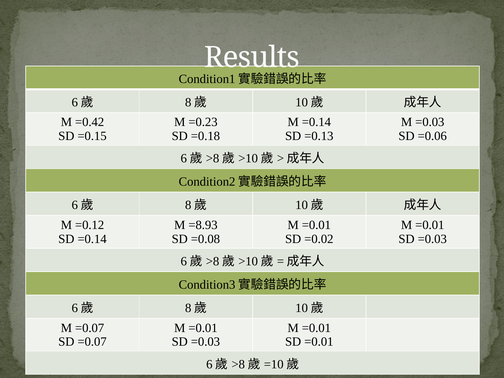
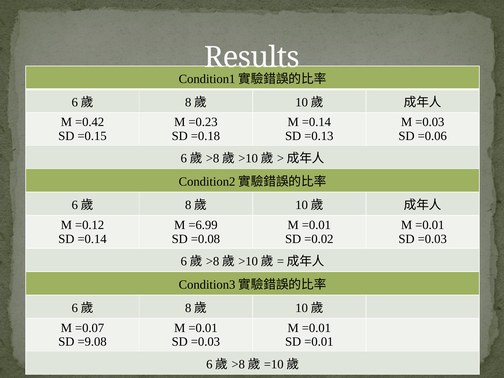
=8.93: =8.93 -> =6.99 (203, 225)
SD =0.07: =0.07 -> =9.08 (92, 342)
